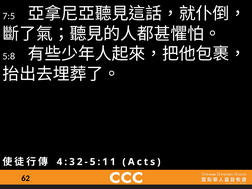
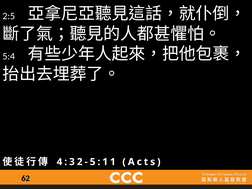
7:5: 7:5 -> 2:5 (9, 16)
5:8: 5:8 -> 5:4 (9, 56)
